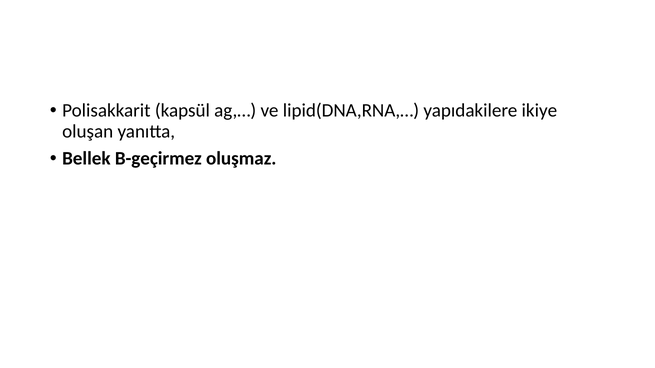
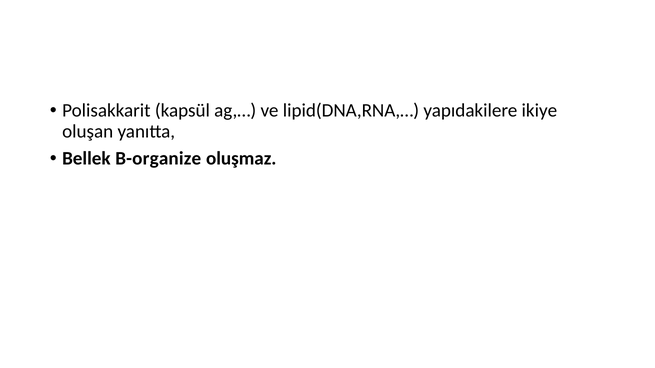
B-geçirmez: B-geçirmez -> B-organize (158, 159)
